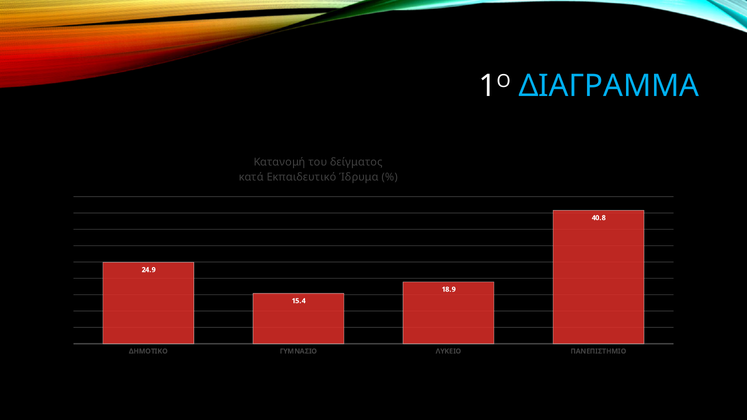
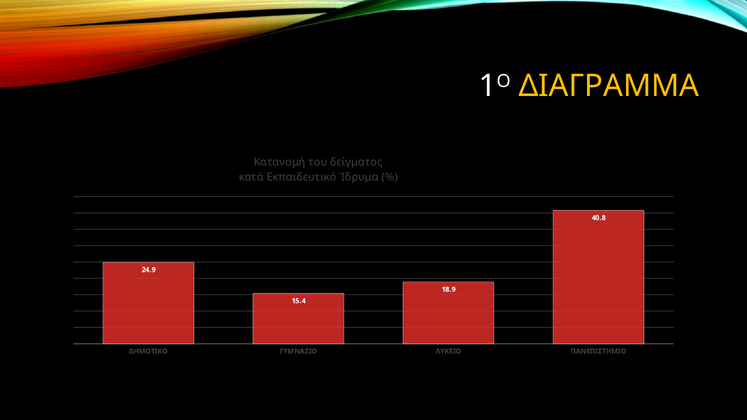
ΔΙΑΓΡΑΜΜΑ colour: light blue -> yellow (609, 86)
